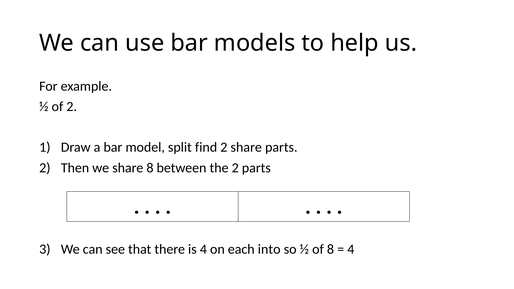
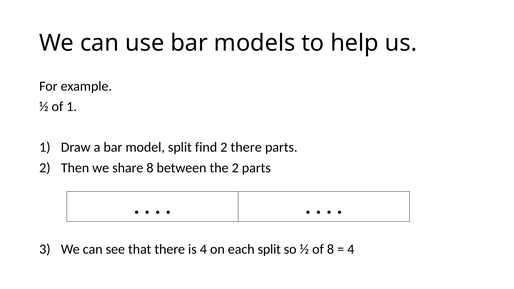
of 2: 2 -> 1 (72, 107)
2 share: share -> there (246, 147)
each into: into -> split (269, 249)
